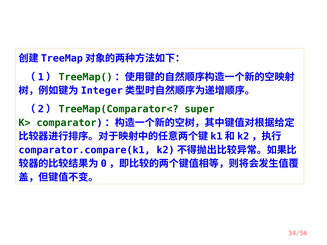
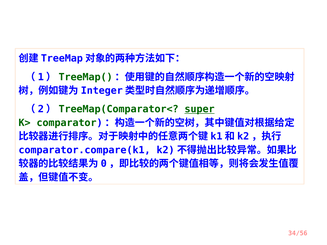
super underline: none -> present (200, 109)
